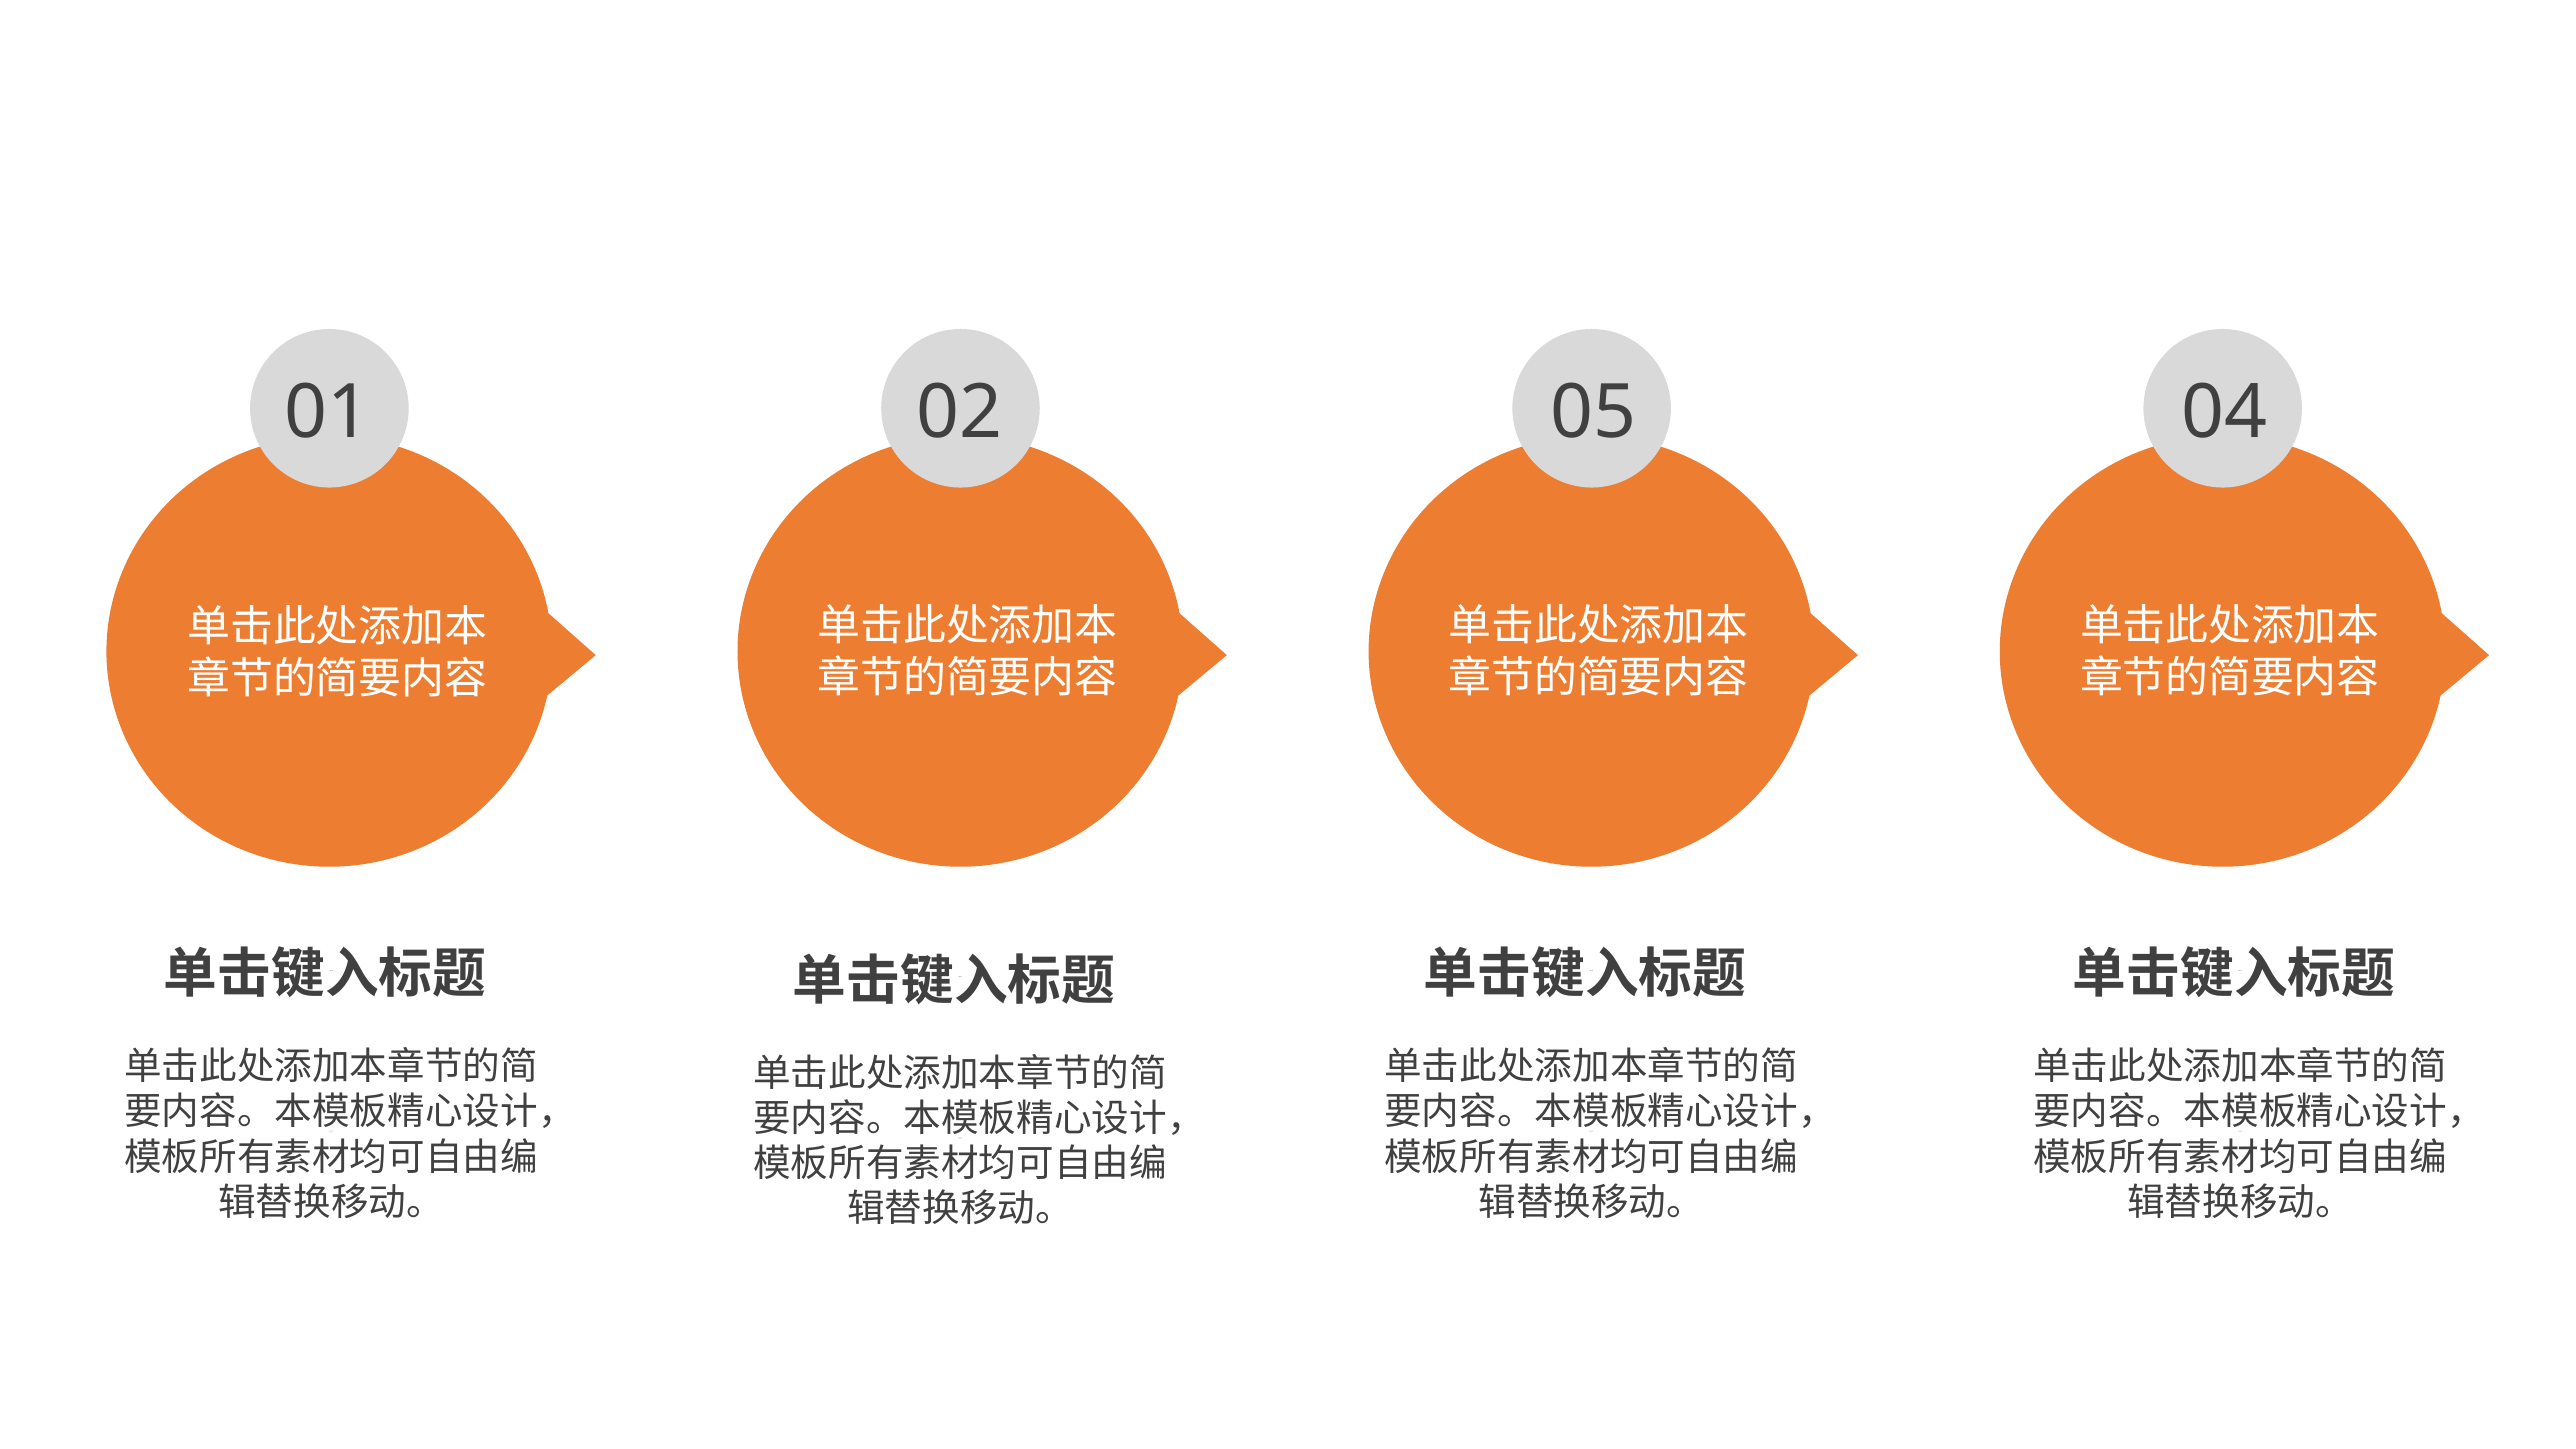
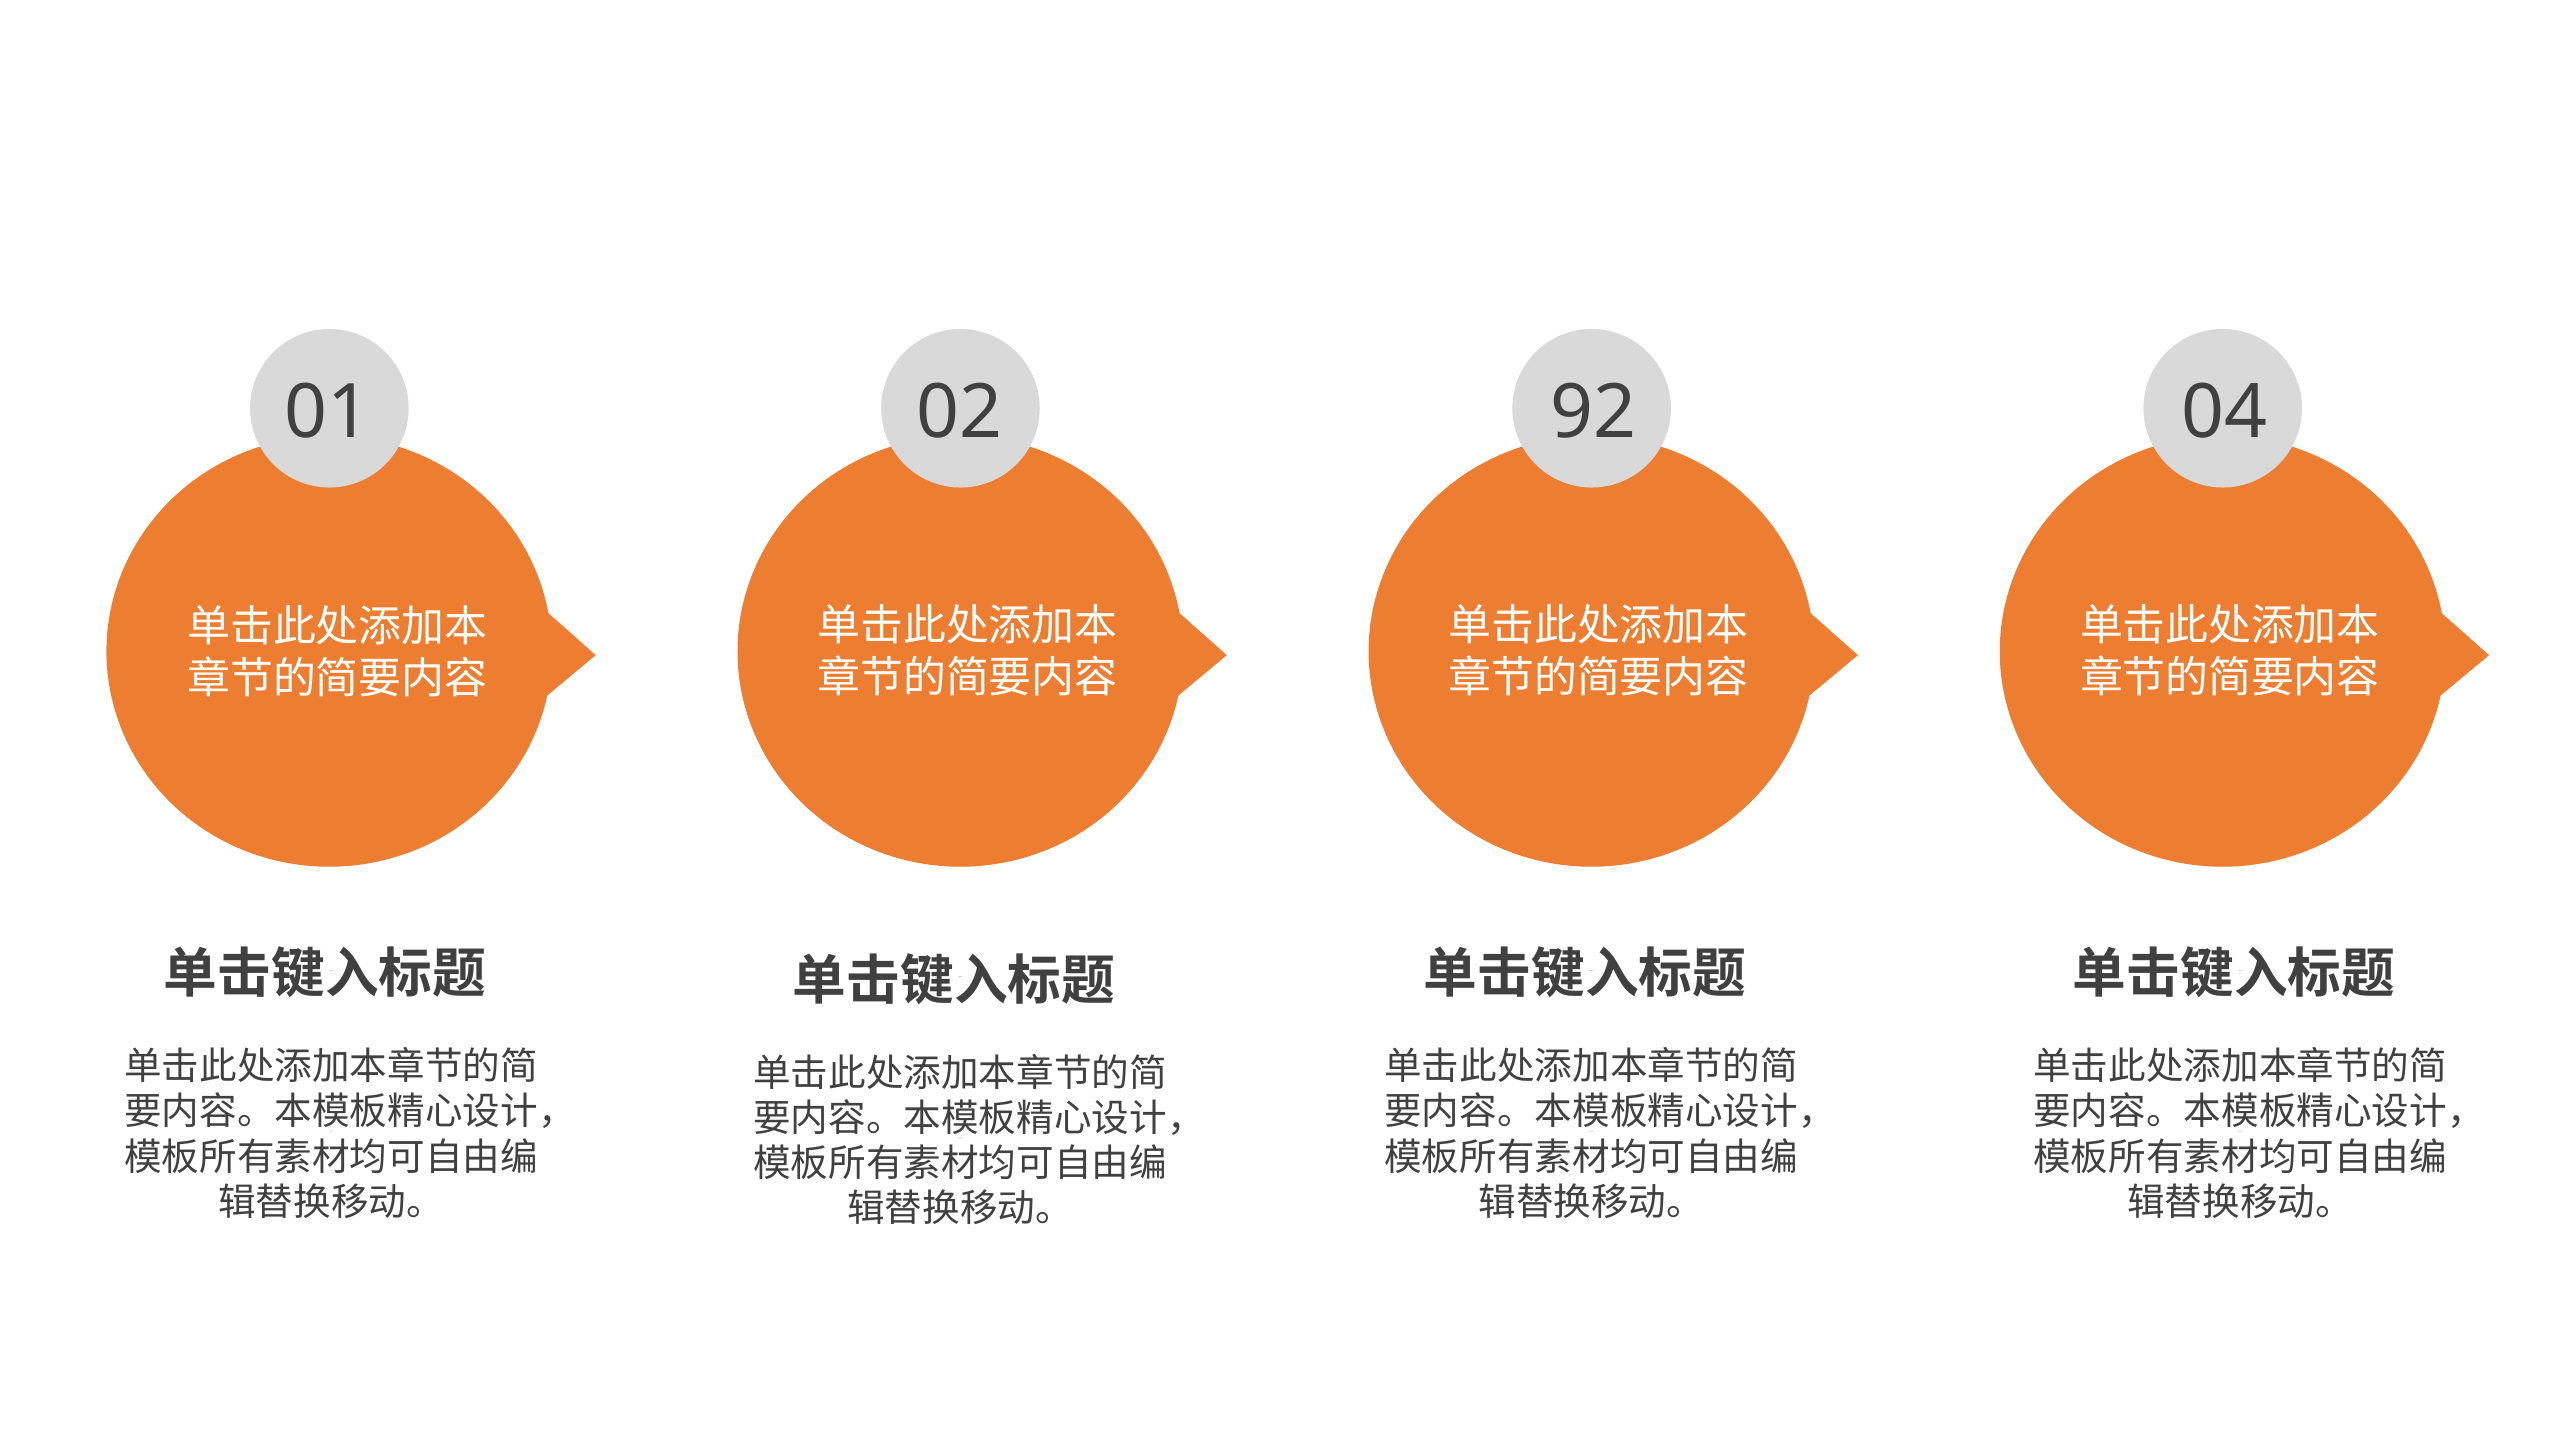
05: 05 -> 92 (1594, 413)
